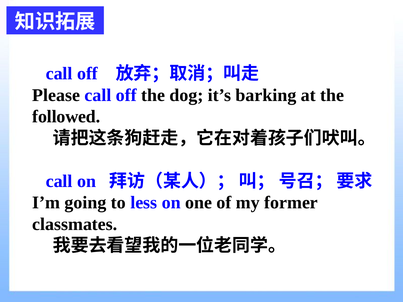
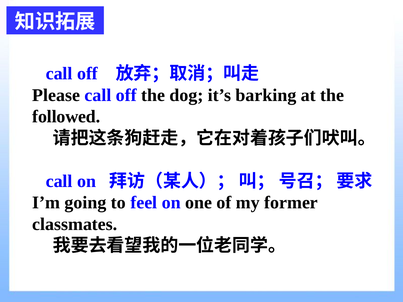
less: less -> feel (144, 203)
